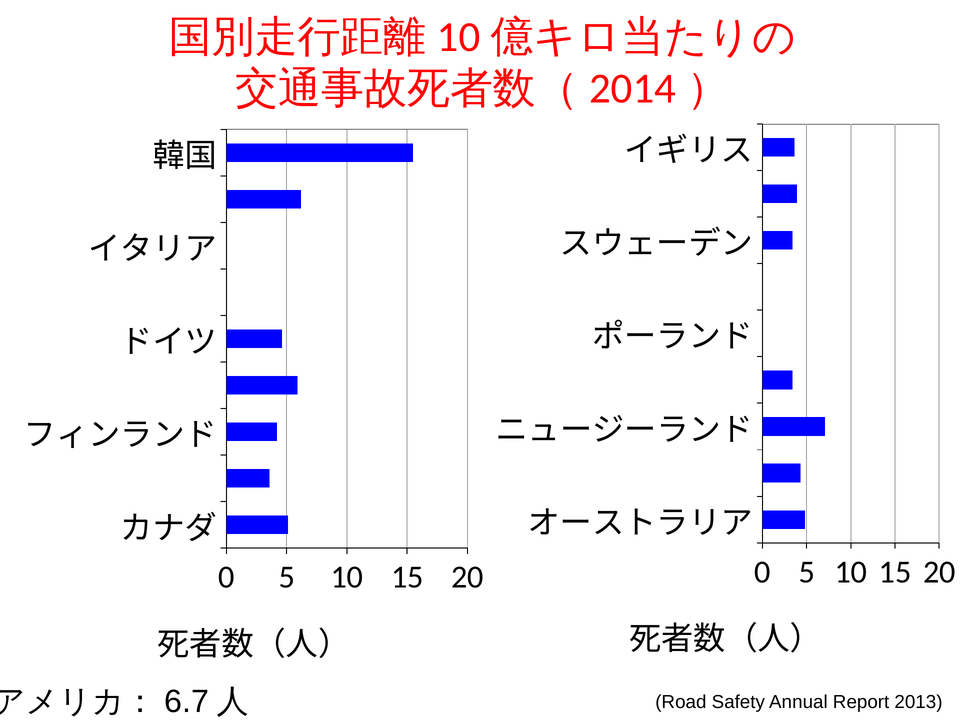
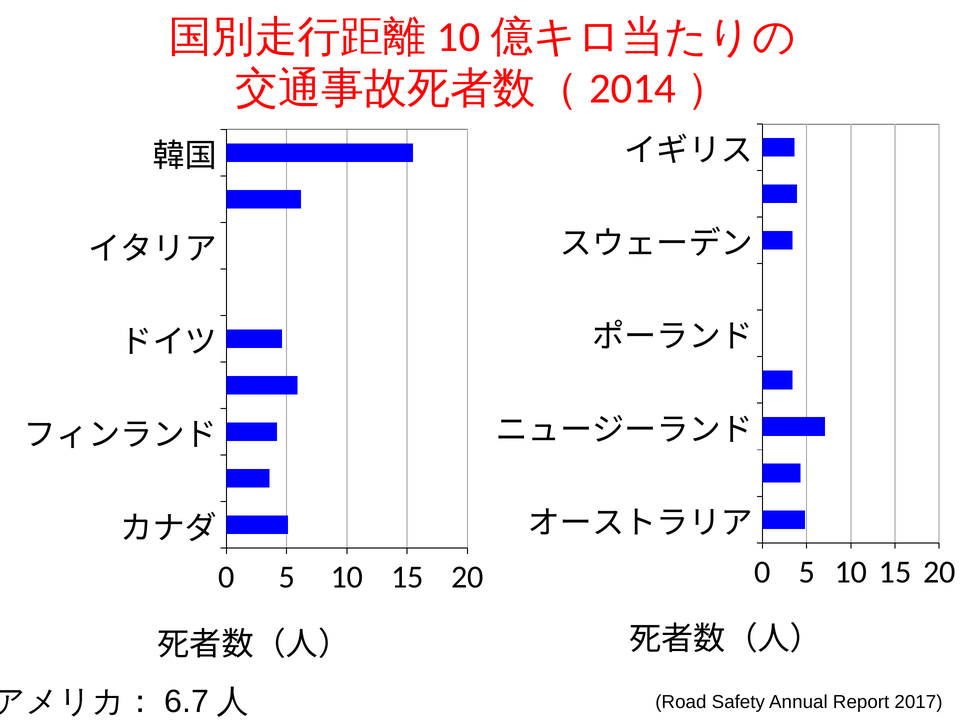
2013: 2013 -> 2017 (918, 702)
